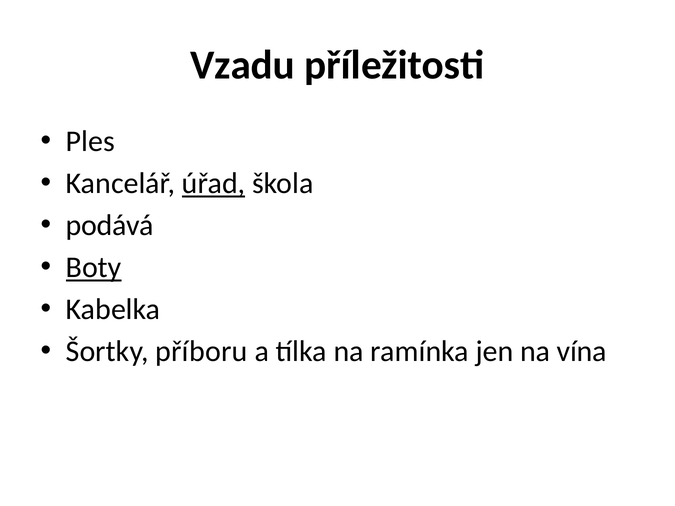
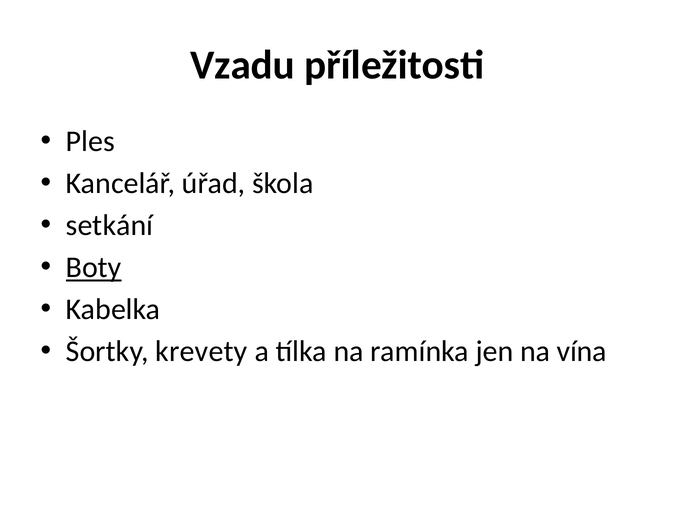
úřad underline: present -> none (214, 184)
podává: podává -> setkání (110, 226)
příboru: příboru -> krevety (201, 352)
